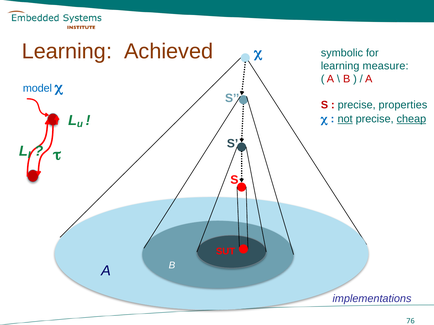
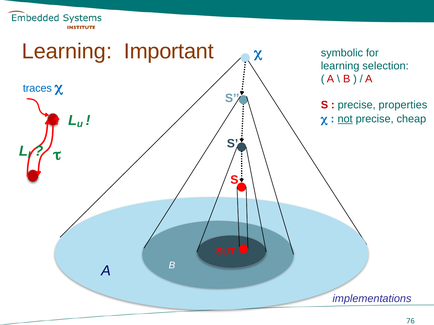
Achieved: Achieved -> Important (169, 51)
measure: measure -> selection (386, 66)
model: model -> traces (37, 88)
cheap underline: present -> none (411, 119)
